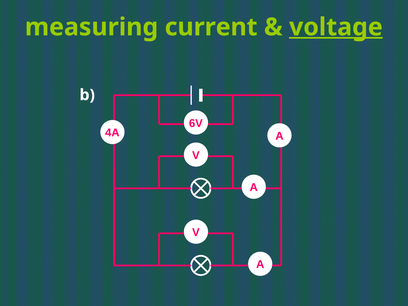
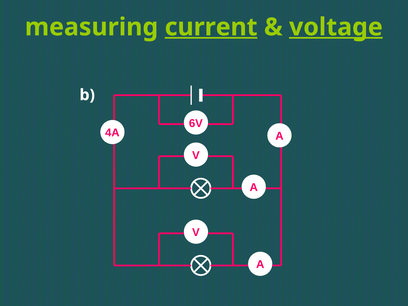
current underline: none -> present (211, 27)
